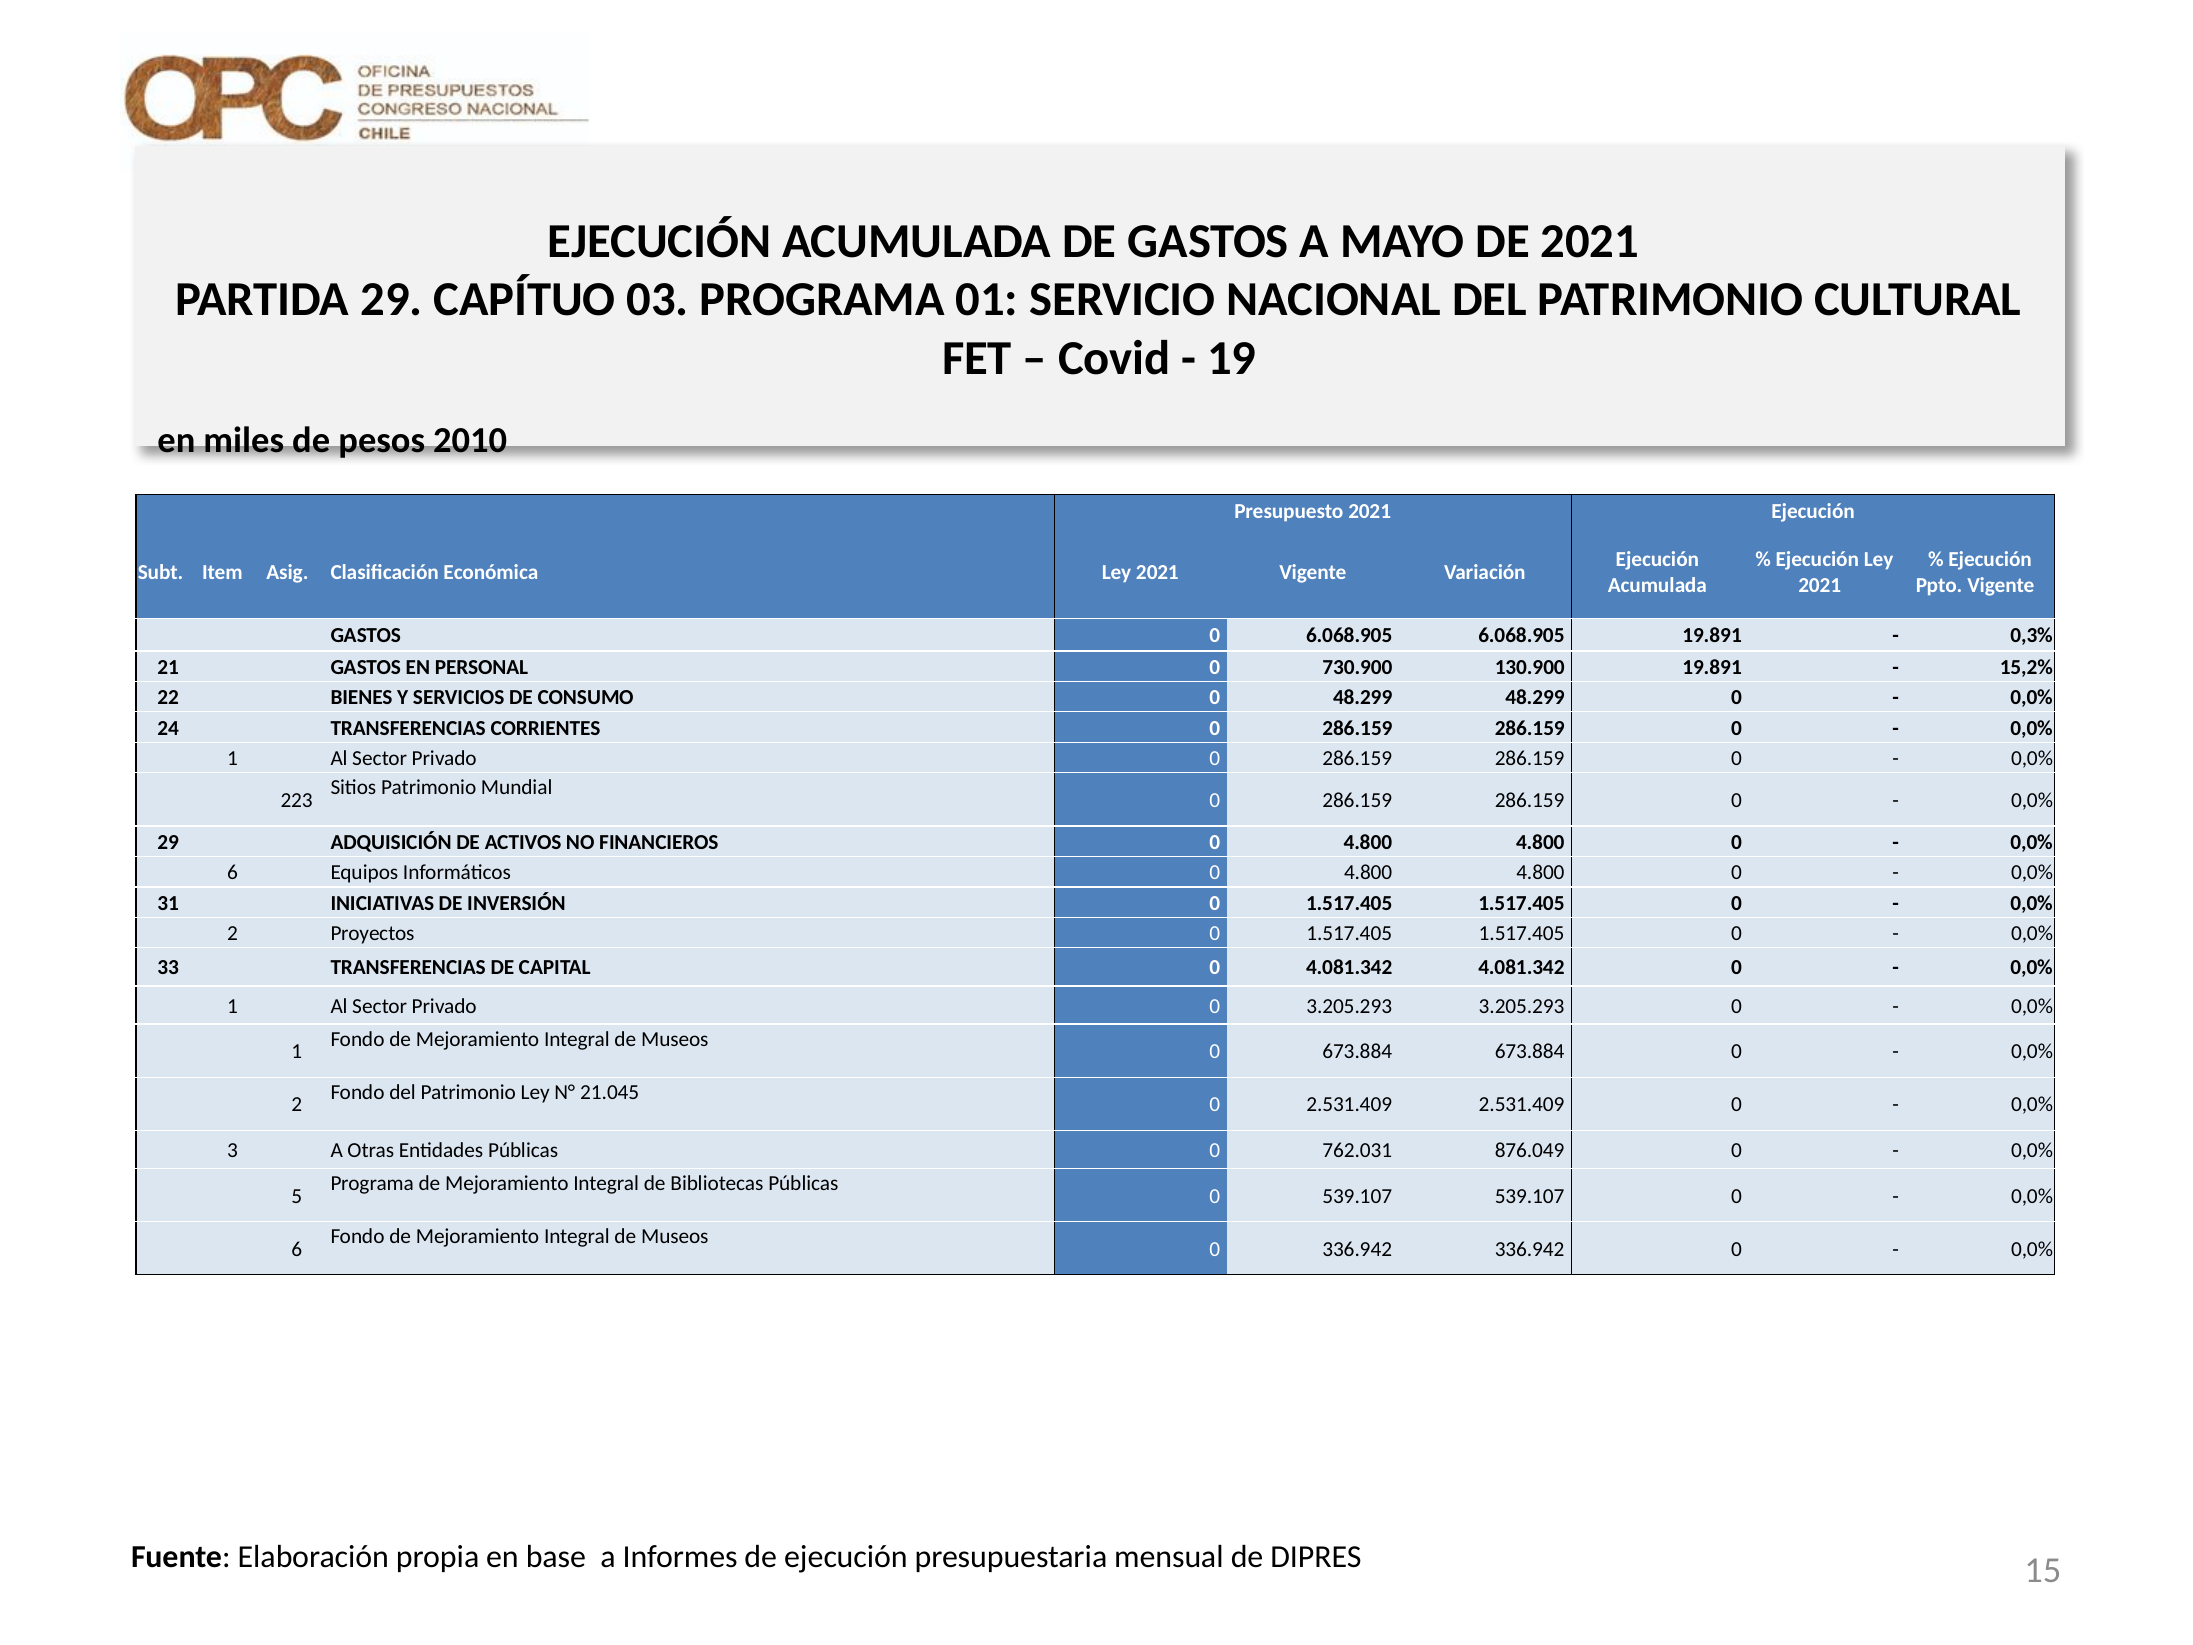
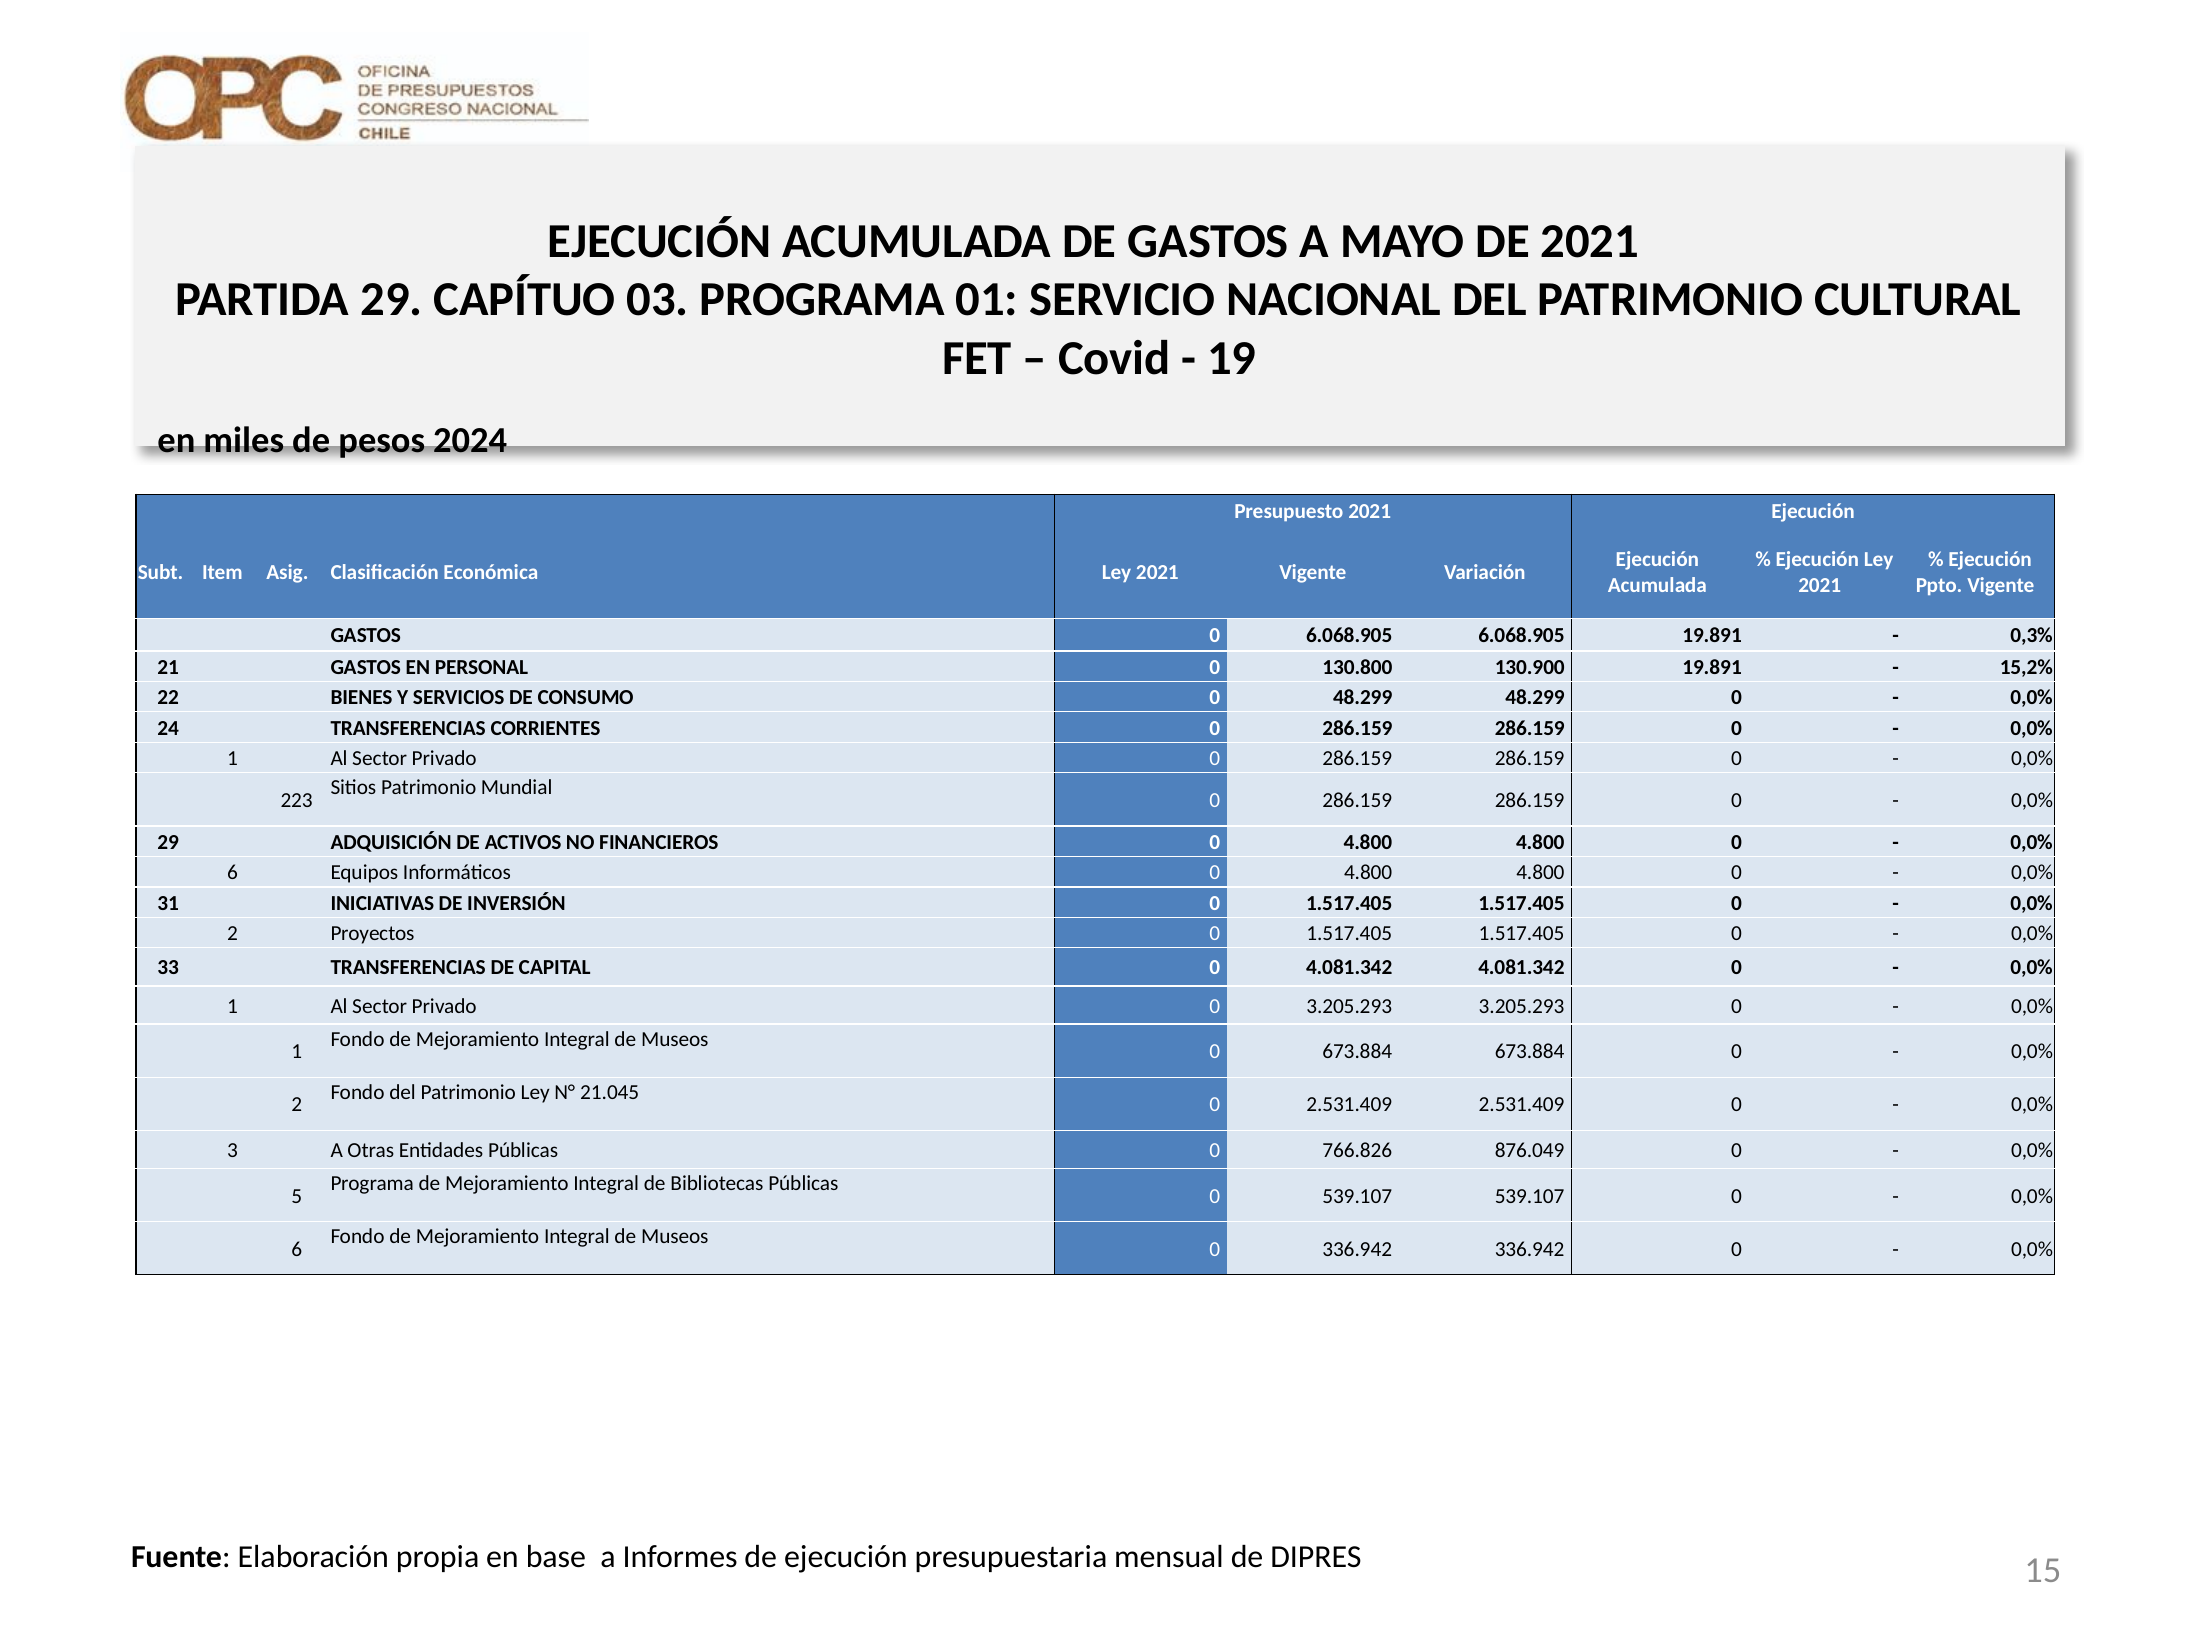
2010: 2010 -> 2024 (470, 440)
730.900: 730.900 -> 130.800 (1357, 667)
762.031: 762.031 -> 766.826 (1357, 1150)
